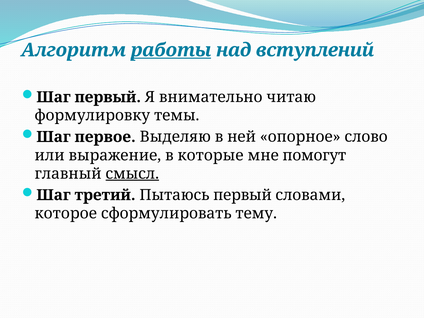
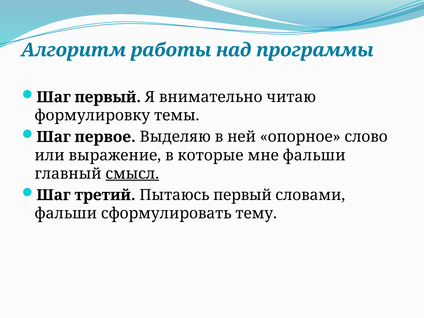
работы underline: present -> none (171, 50)
вступлений: вступлений -> программы (315, 50)
мне помогут: помогут -> фальши (314, 155)
которое: которое -> фальши (66, 213)
